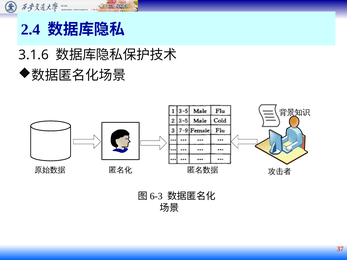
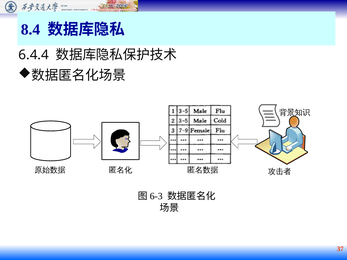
2.4: 2.4 -> 8.4 (30, 30)
3.1.6: 3.1.6 -> 6.4.4 (34, 55)
